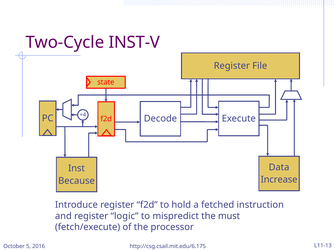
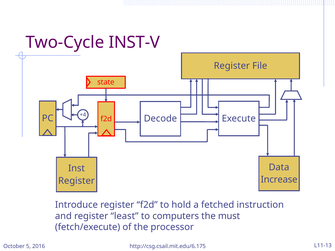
Because: Because -> Register (76, 181)
logic: logic -> least (125, 216)
mispredict: mispredict -> computers (176, 216)
